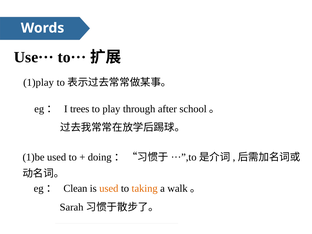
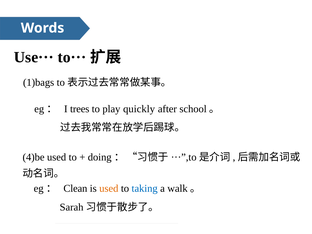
1)play: 1)play -> 1)bags (39, 82)
through: through -> quickly (139, 109)
1)be: 1)be -> 4)be (34, 157)
taking colour: orange -> blue (145, 188)
